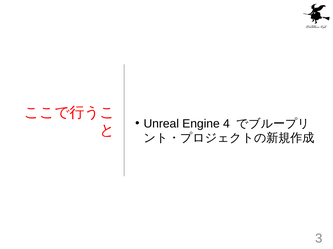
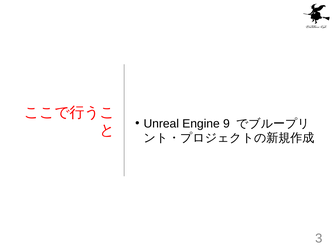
4: 4 -> 9 (226, 124)
